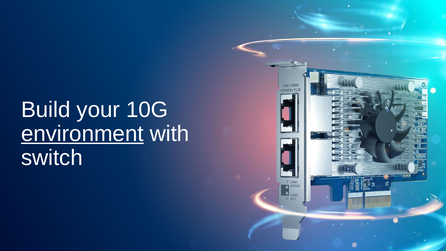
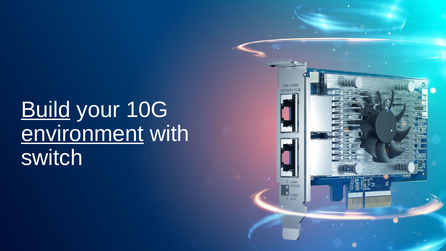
Build underline: none -> present (46, 110)
